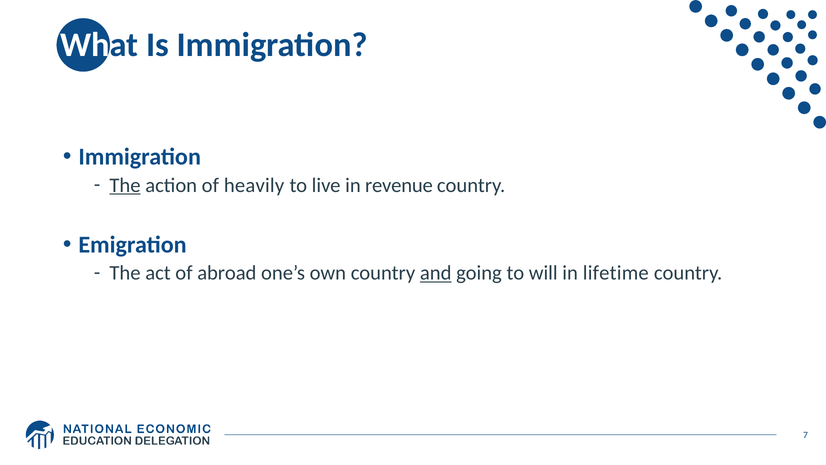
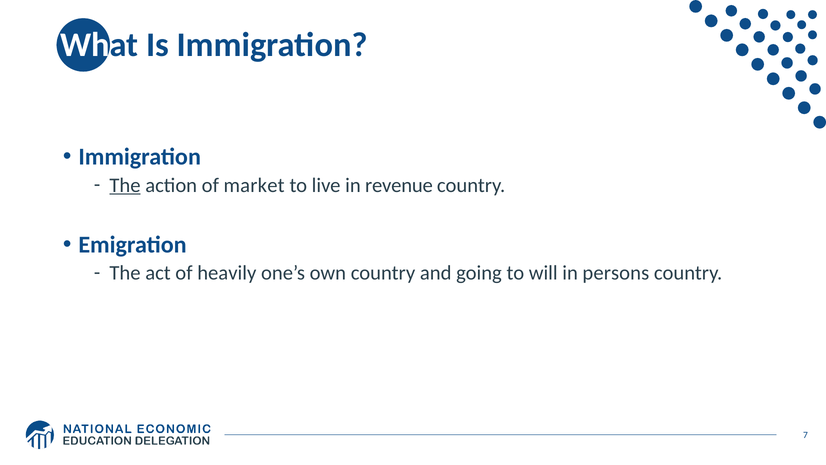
heavily: heavily -> market (254, 185)
abroad: abroad -> heavily (227, 273)
and underline: present -> none (436, 273)
lifetime: lifetime -> persons (616, 273)
